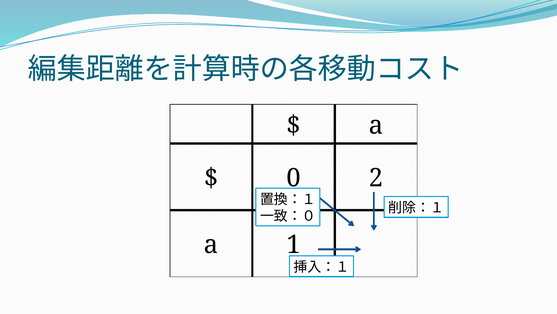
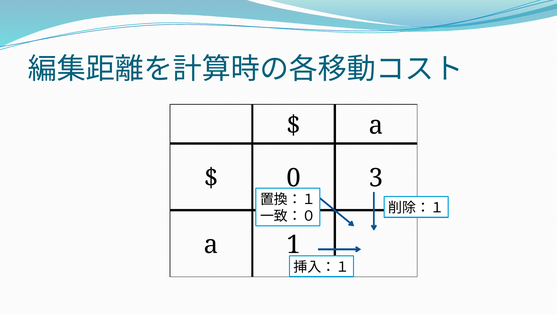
2: 2 -> 3 (376, 178)
